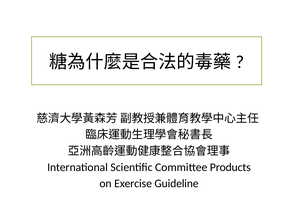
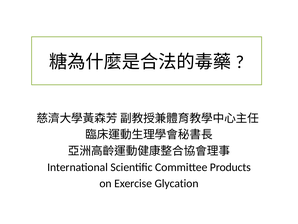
Guideline: Guideline -> Glycation (177, 183)
